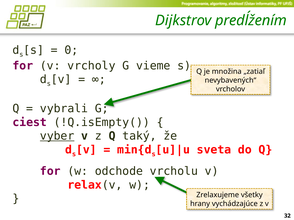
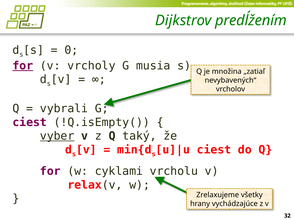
for underline: none -> present (23, 66)
vieme: vieme -> musia (153, 66)
sveta: sveta -> ciest (214, 150)
odchode: odchode -> cyklami (119, 172)
